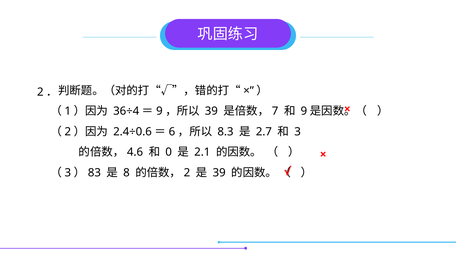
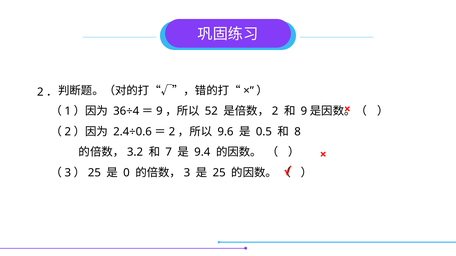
39: 39 -> 52 (211, 111)
7: 7 -> 2 (275, 111)
6: 6 -> 2 (172, 132)
8.3: 8.3 -> 9.6 (225, 132)
2.7: 2.7 -> 0.5 (264, 132)
3: 3 -> 8 (298, 132)
4.6: 4.6 -> 3.2 (135, 152)
0: 0 -> 7 (169, 152)
2.1: 2.1 -> 9.4 (202, 152)
83: 83 -> 25 (94, 173)
8: 8 -> 0 (126, 173)
2: 2 -> 3 (187, 173)
39: 39 -> 25 (219, 173)
